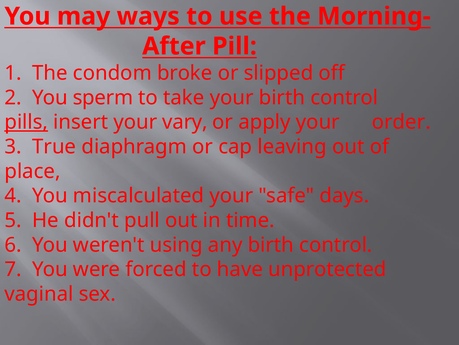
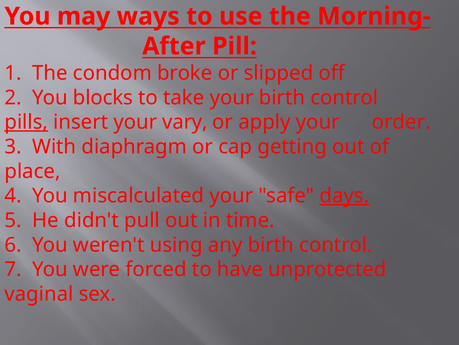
sperm: sperm -> blocks (103, 97)
True: True -> With (54, 146)
leaving: leaving -> getting (292, 146)
days underline: none -> present (344, 195)
